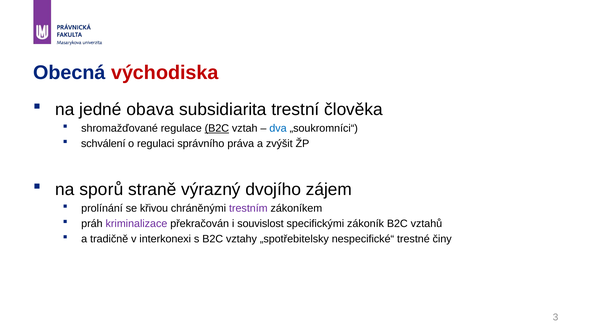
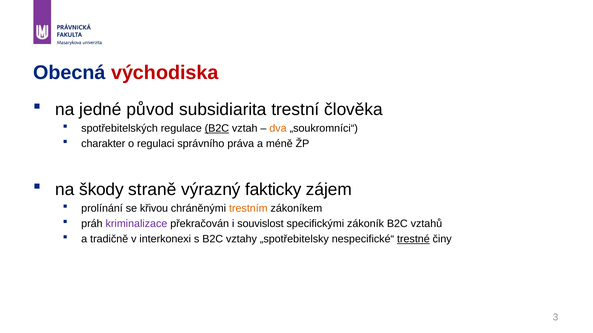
obava: obava -> původ (150, 110)
shromažďované: shromažďované -> spotřebitelských (120, 129)
dva colour: blue -> orange (278, 129)
schválení: schválení -> charakter (103, 144)
zvýšit: zvýšit -> méně (279, 144)
sporů: sporů -> škody (101, 190)
dvojího: dvojího -> fakticky (273, 190)
trestním colour: purple -> orange (248, 209)
trestné underline: none -> present (413, 239)
